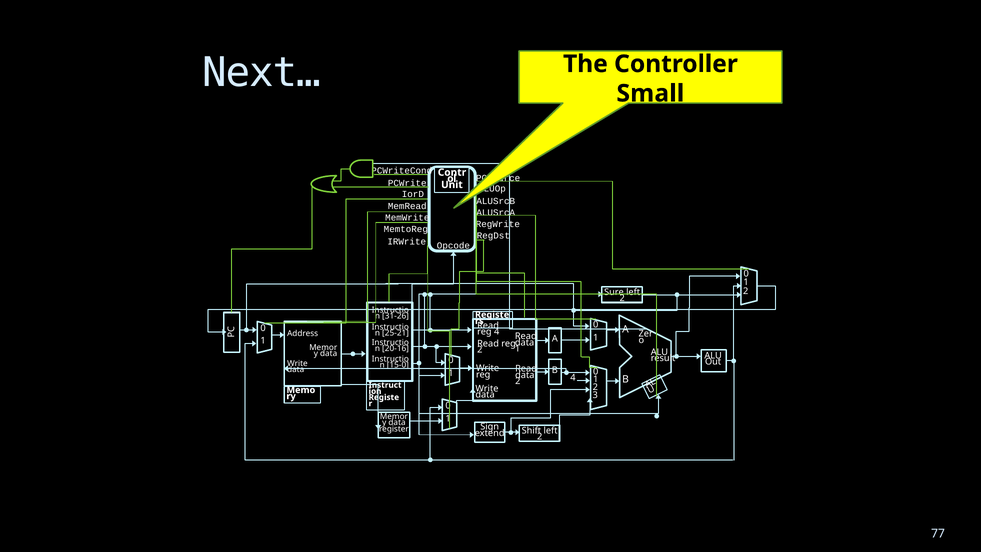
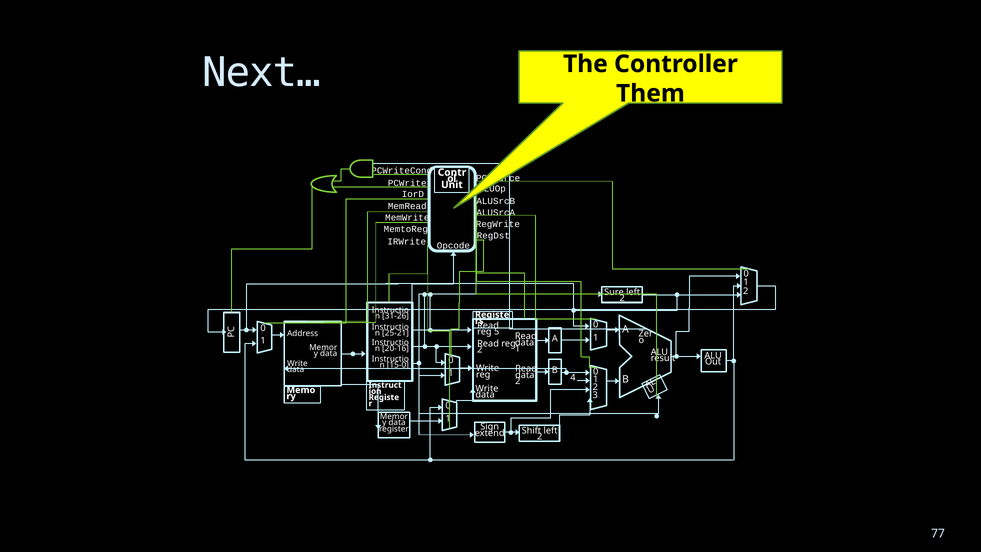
Small: Small -> Them (650, 93)
reg 4: 4 -> 5 (497, 332)
